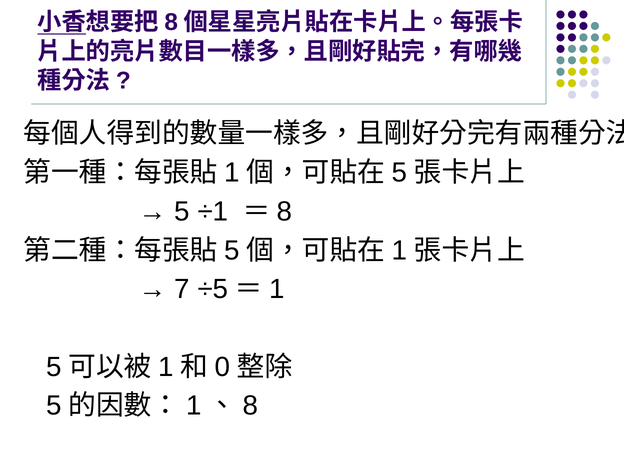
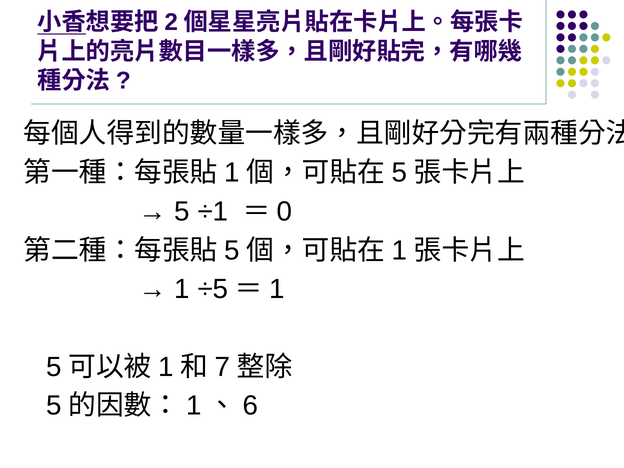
8: 8 -> 2 (171, 22)
8: 8 -> 0 (285, 212)
7: 7 -> 1 (182, 289)
0: 0 -> 7 (223, 367)
8: 8 -> 6 (250, 406)
